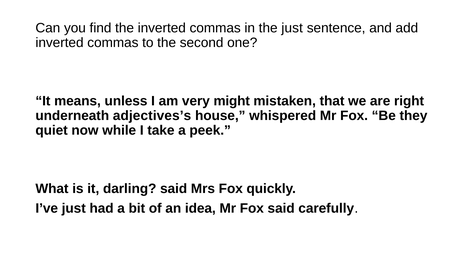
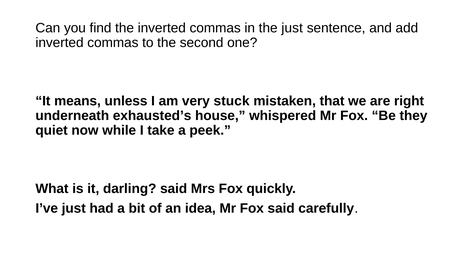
might: might -> stuck (232, 101)
adjectives’s: adjectives’s -> exhausted’s (152, 116)
